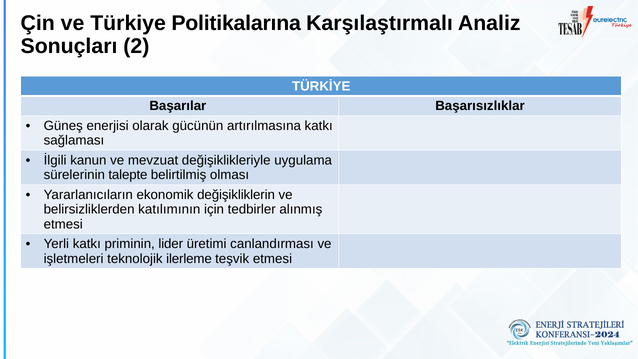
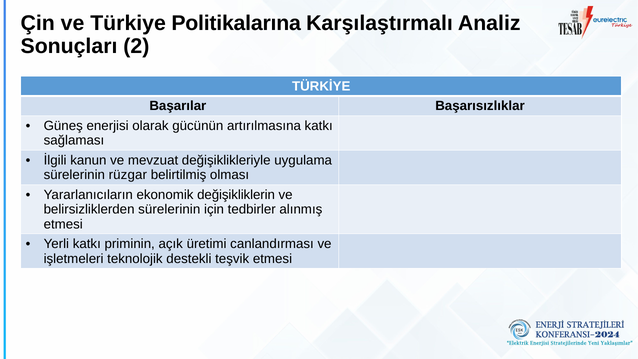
talepte: talepte -> rüzgar (128, 175)
belirsizliklerden katılımının: katılımının -> sürelerinin (169, 209)
lider: lider -> açık (171, 244)
ilerleme: ilerleme -> destekli (189, 259)
